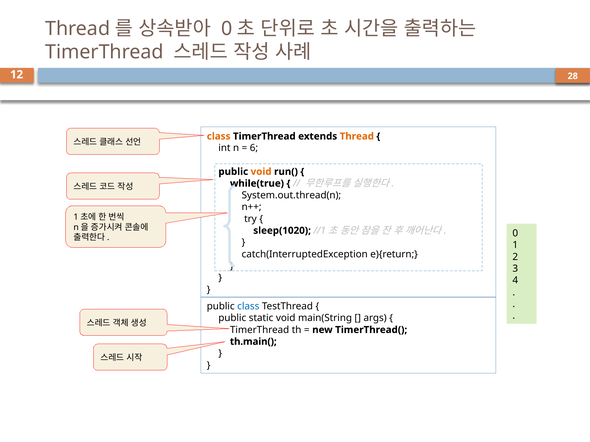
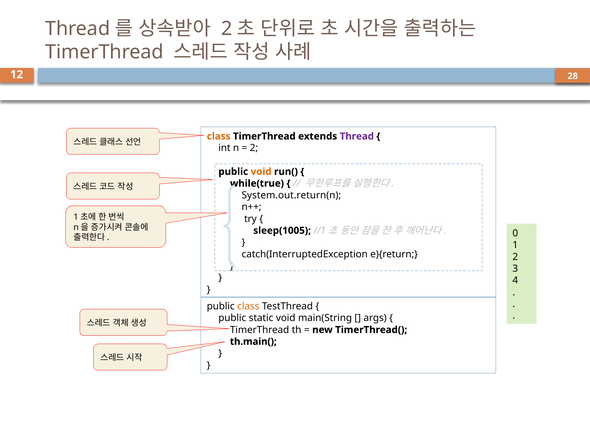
0: 0 -> 2 (227, 29)
Thread colour: orange -> purple (357, 136)
6: 6 -> 2 (254, 148)
System.out.thread(n: System.out.thread(n -> System.out.return(n (291, 195)
sleep(1020: sleep(1020 -> sleep(1005 (282, 231)
class colour: blue -> orange (248, 307)
